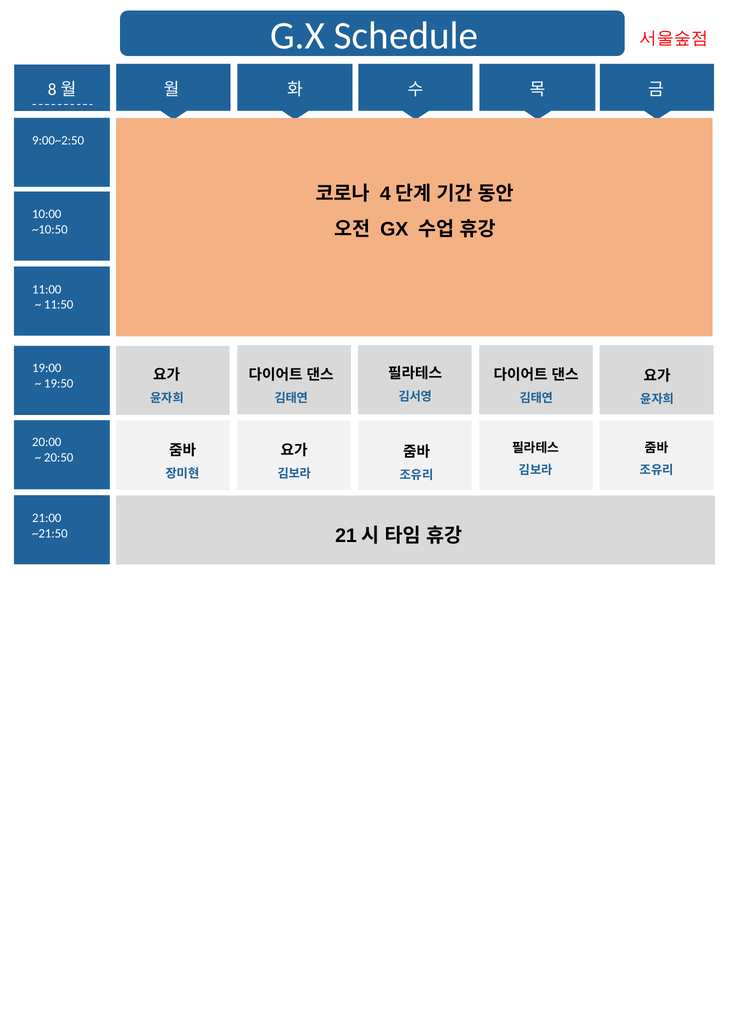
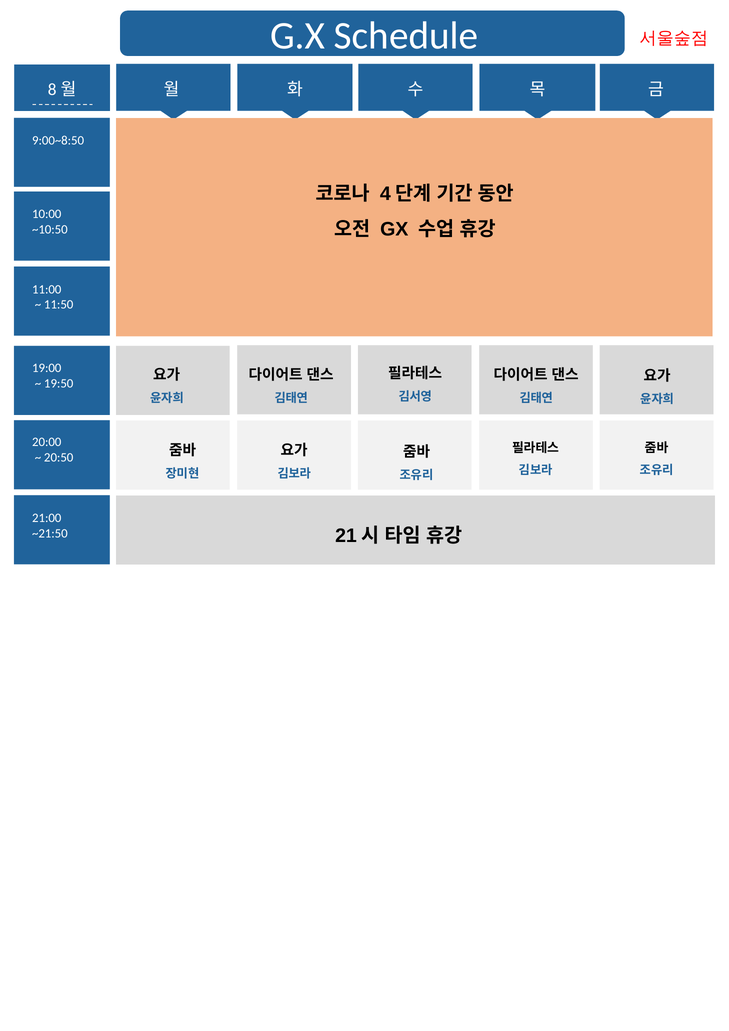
9:00~2:50: 9:00~2:50 -> 9:00~8:50 (58, 141)
